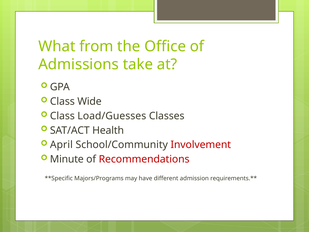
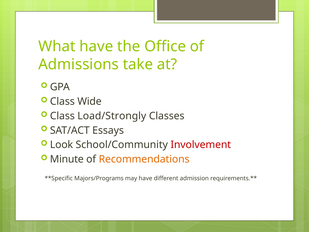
What from: from -> have (96, 46)
Load/Guesses: Load/Guesses -> Load/Strongly (112, 116)
Health: Health -> Essays (108, 130)
April: April -> Look (61, 145)
Recommendations colour: red -> orange (144, 159)
